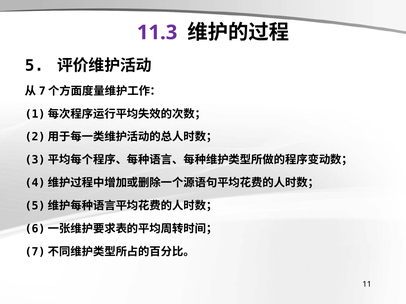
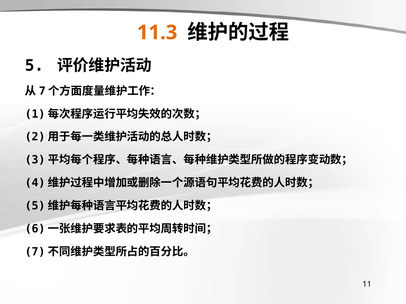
11.3 colour: purple -> orange (157, 33)
